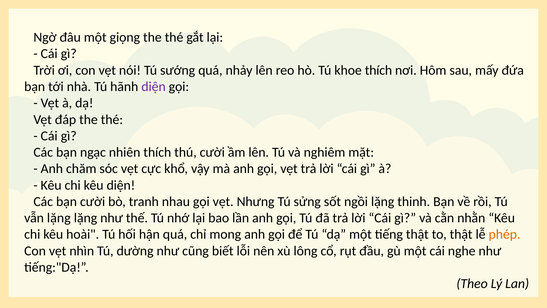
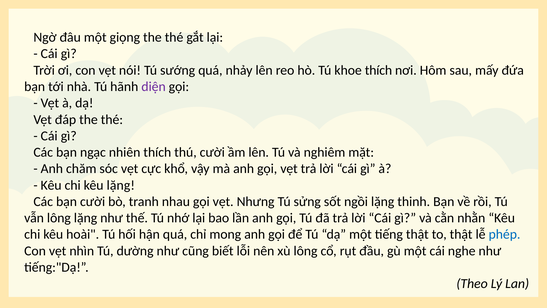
kêu diện: diện -> lặng (121, 185)
vẫn lặng: lặng -> lông (59, 218)
phép colour: orange -> blue (504, 234)
